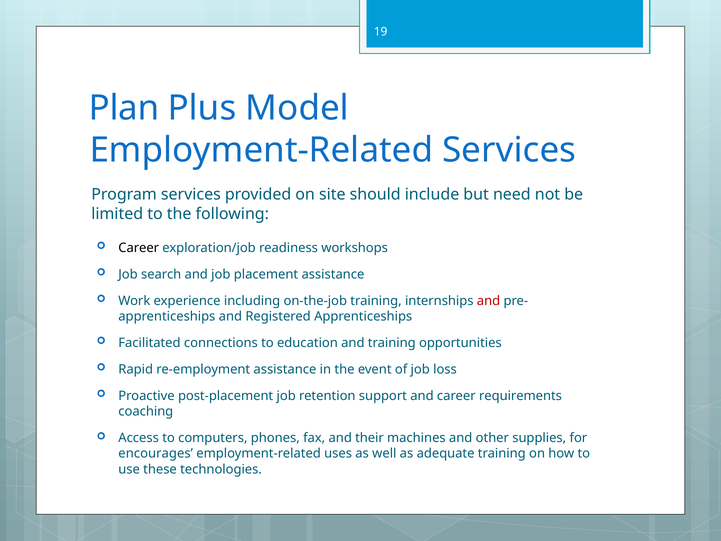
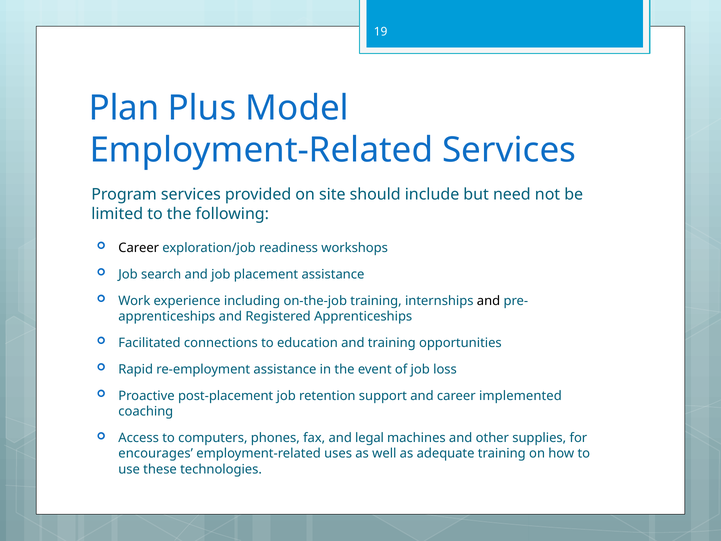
and colour: red -> black (489, 301)
requirements: requirements -> implemented (520, 396)
their: their -> legal (370, 438)
